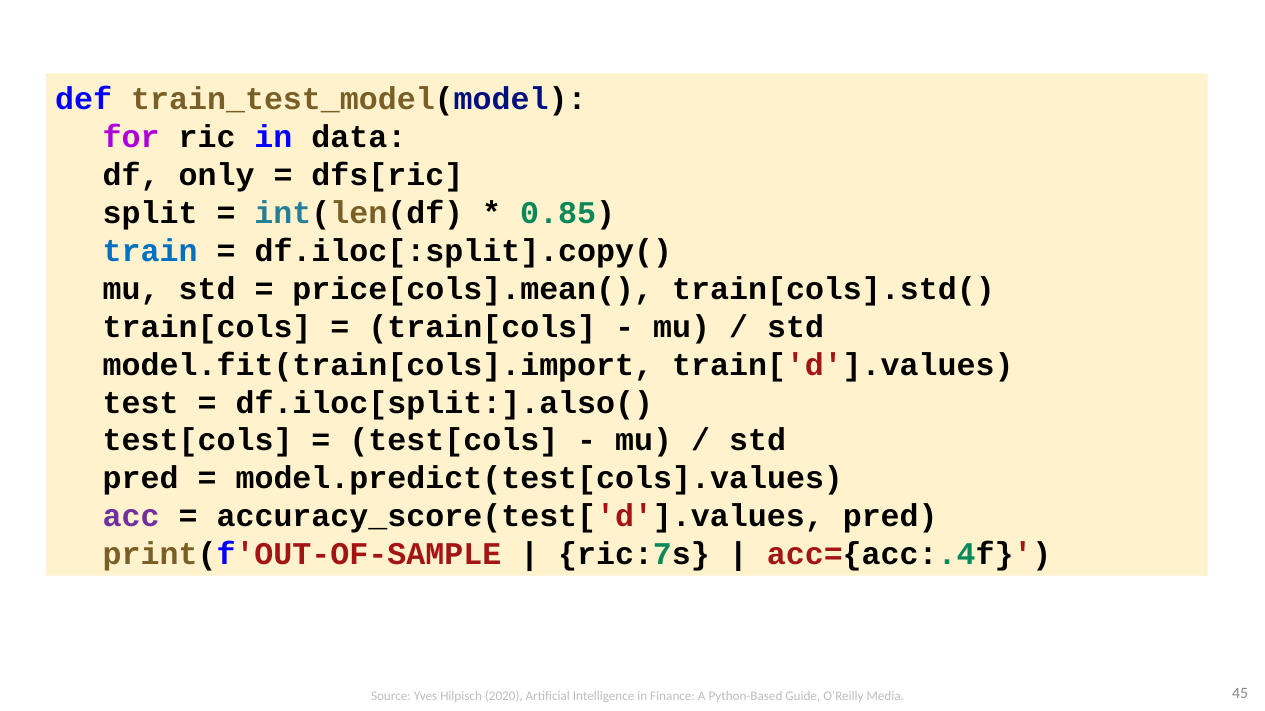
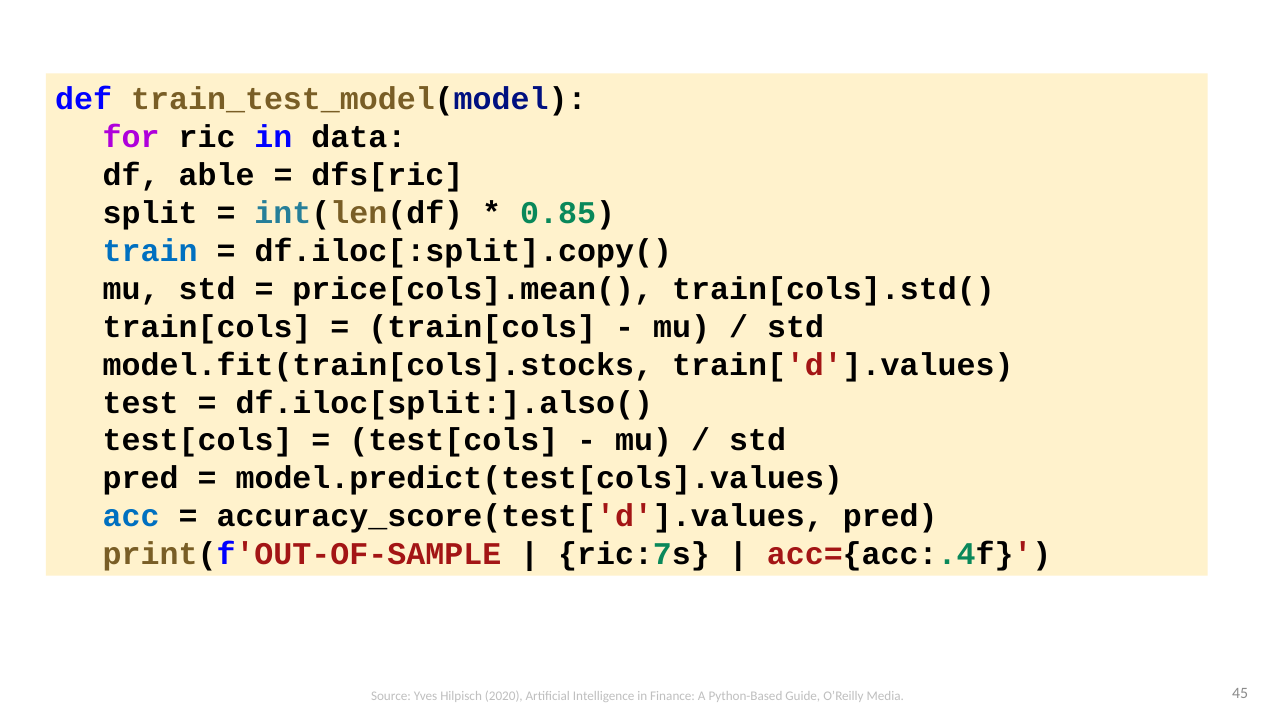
only: only -> able (217, 175)
model.fit(train[cols].import: model.fit(train[cols].import -> model.fit(train[cols].stocks (378, 365)
acc colour: purple -> blue (131, 517)
